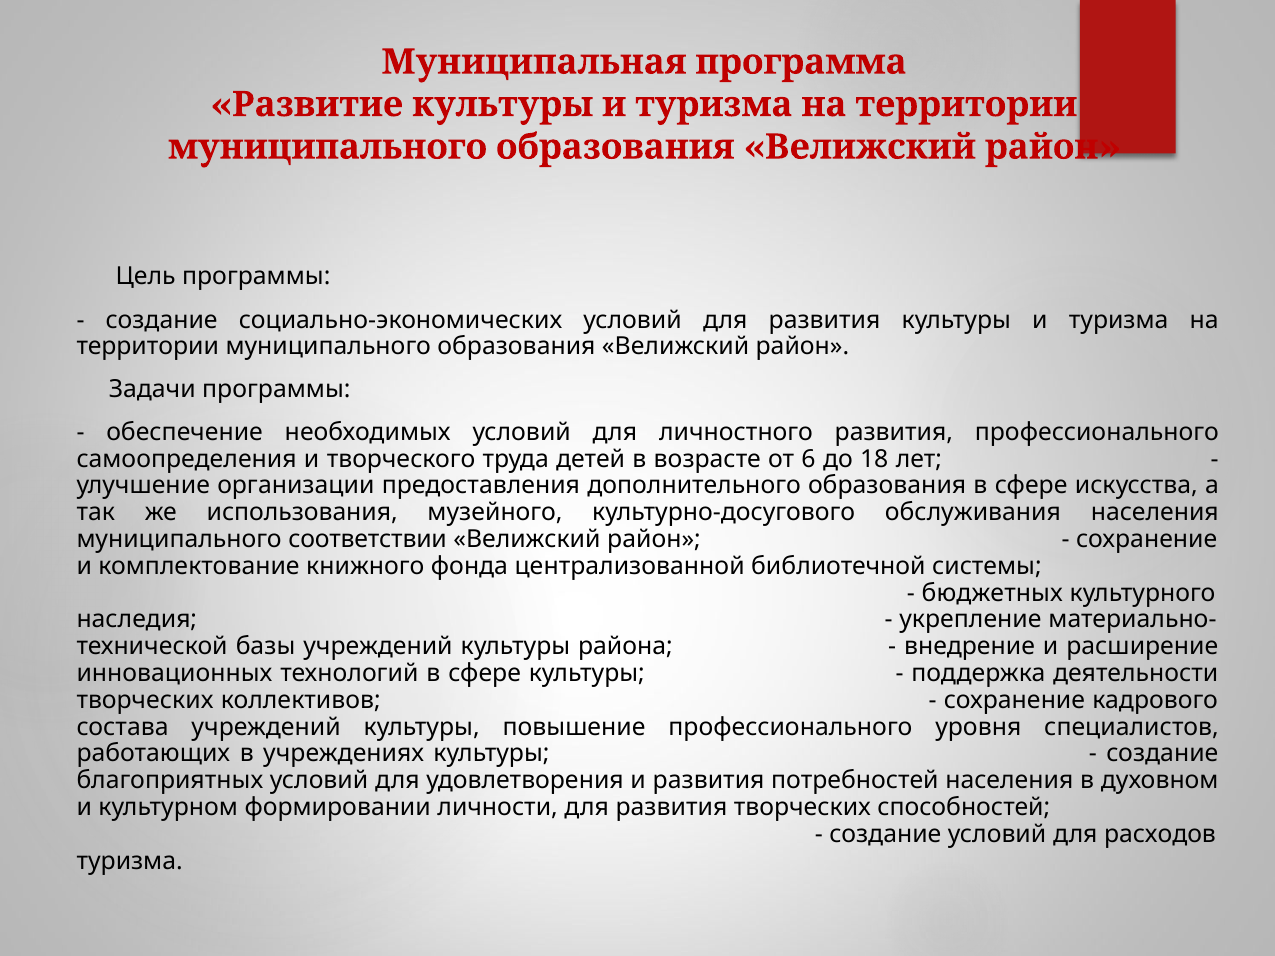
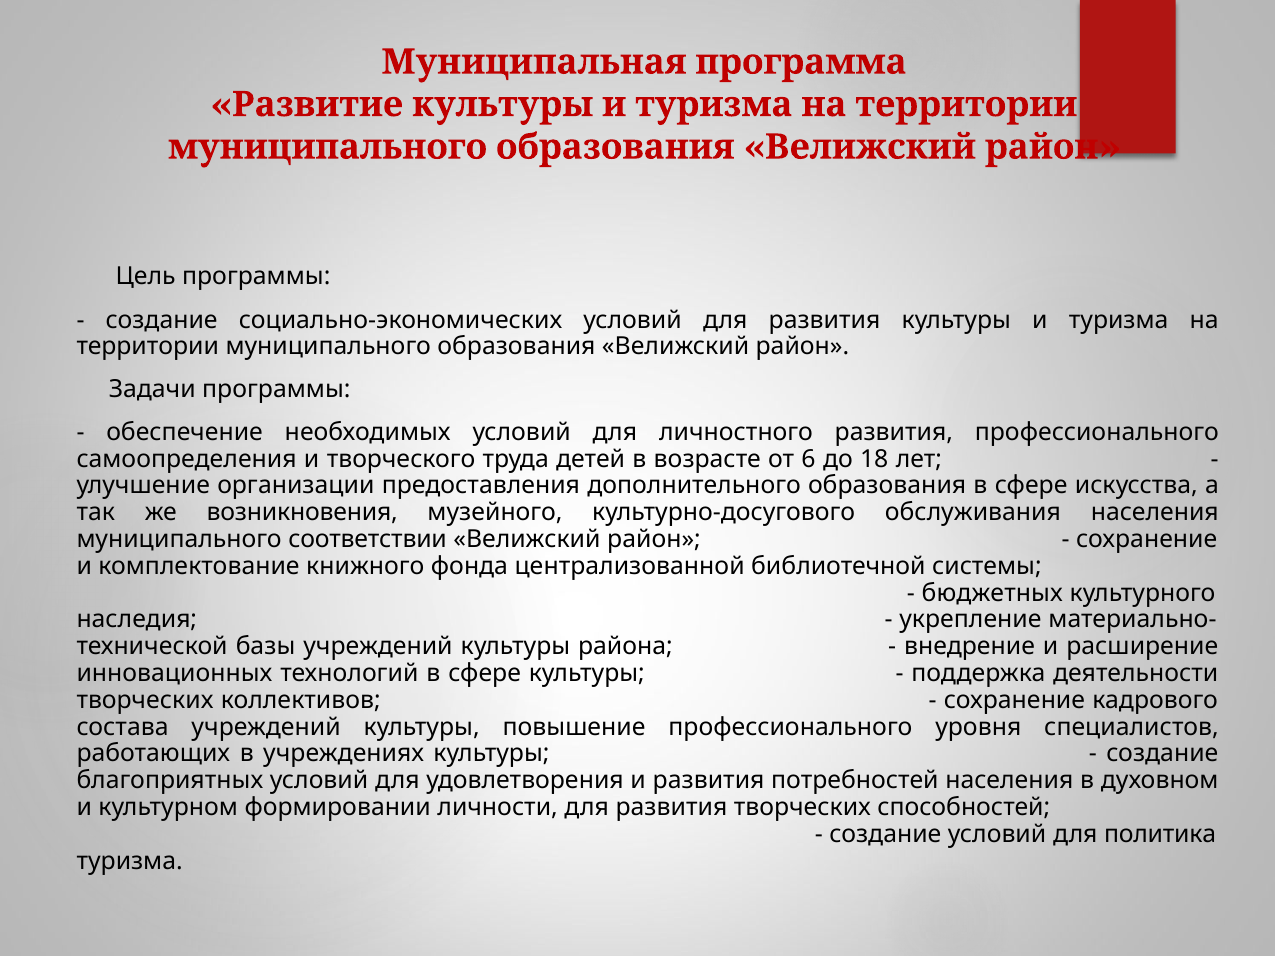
использования: использования -> возникновения (302, 513)
расходов: расходов -> политика (1160, 834)
